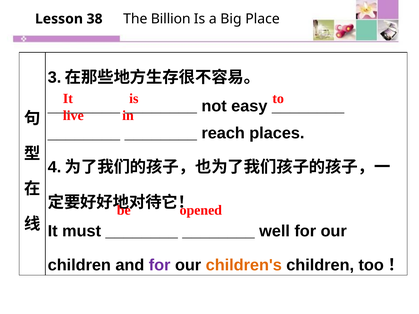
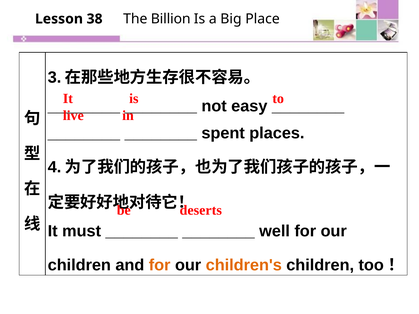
reach: reach -> spent (223, 133)
opened: opened -> deserts (201, 210)
for colour: purple -> orange (160, 265)
